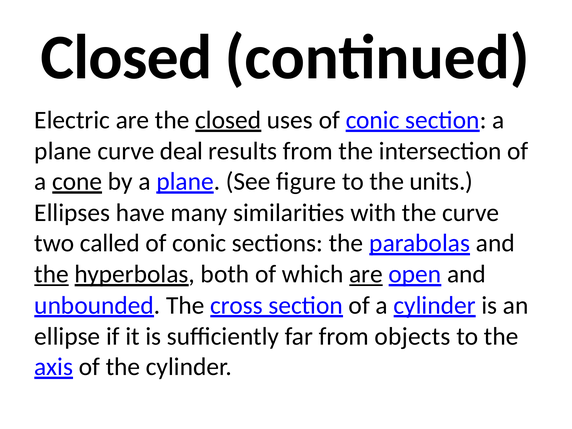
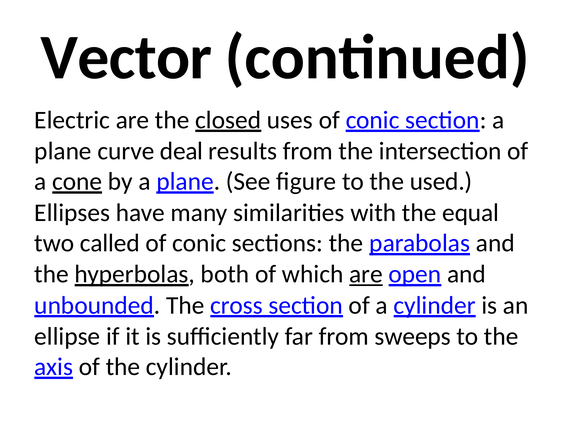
Closed: Closed -> Vector (126, 57)
units: units -> used (441, 182)
the curve: curve -> equal (471, 213)
the underline: present -> none (52, 274)
objects: objects -> sweeps (413, 336)
